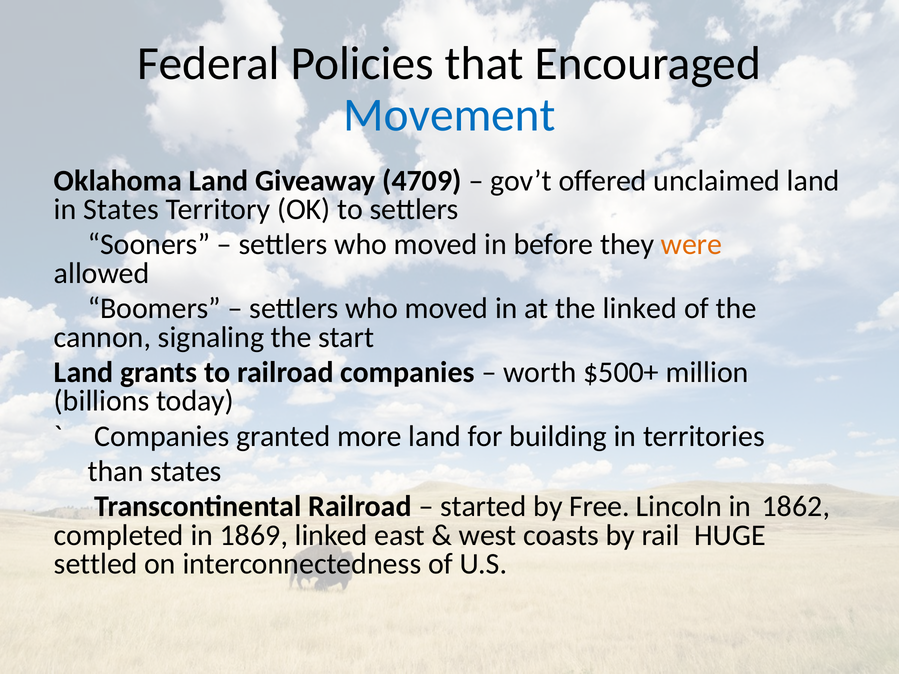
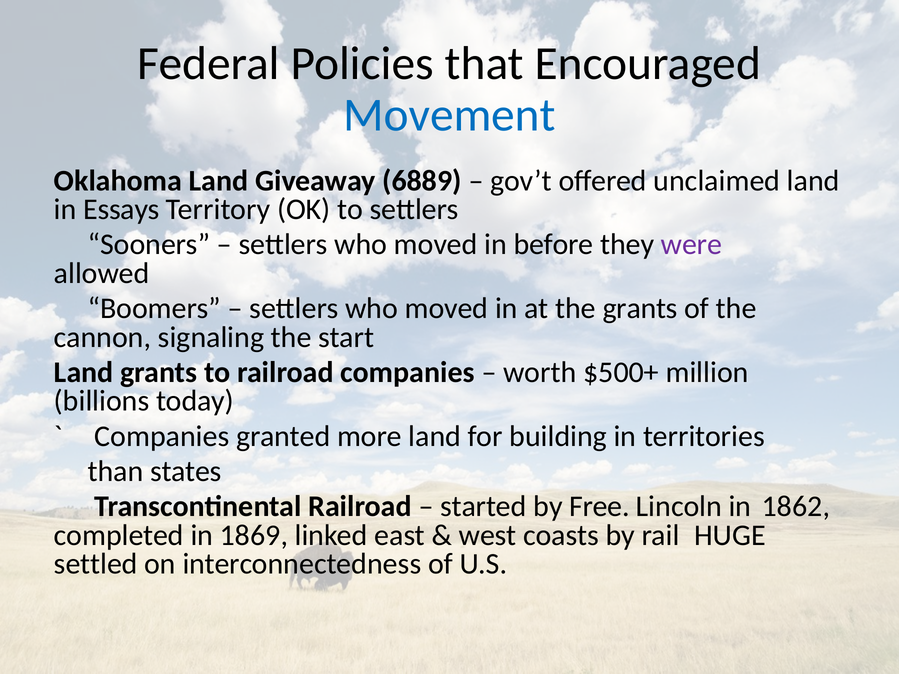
4709: 4709 -> 6889 (422, 181)
in States: States -> Essays (121, 209)
were colour: orange -> purple (691, 245)
the linked: linked -> grants (640, 309)
